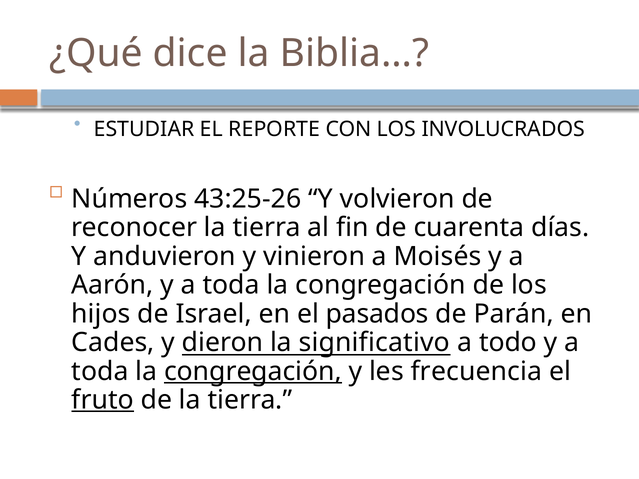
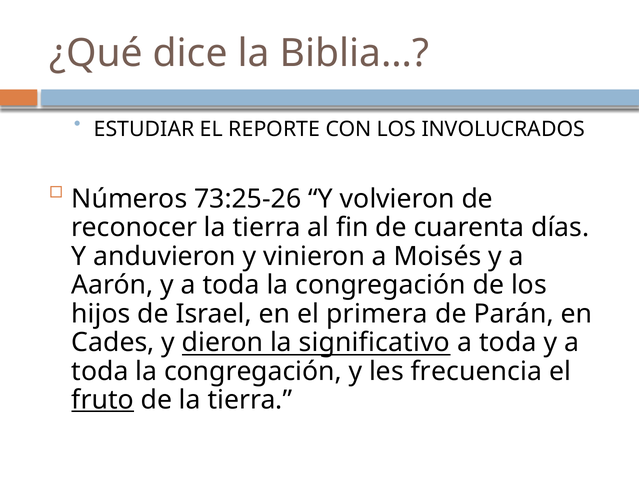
43:25-26: 43:25-26 -> 73:25-26 (248, 199)
pasados: pasados -> primera (377, 314)
todo: todo -> toda (508, 343)
congregación underline: present -> none (253, 371)
